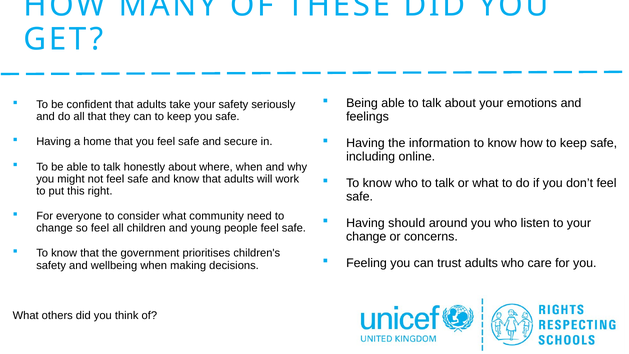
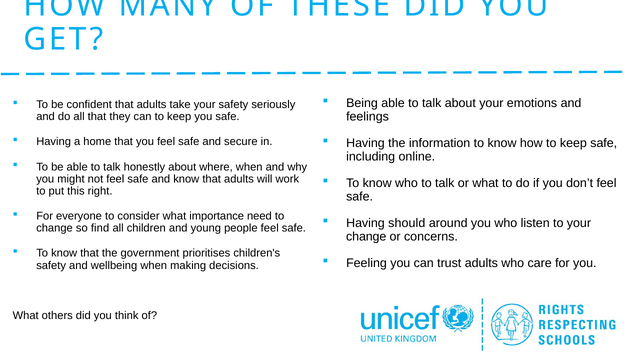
community: community -> importance (217, 216)
so feel: feel -> find (100, 228)
